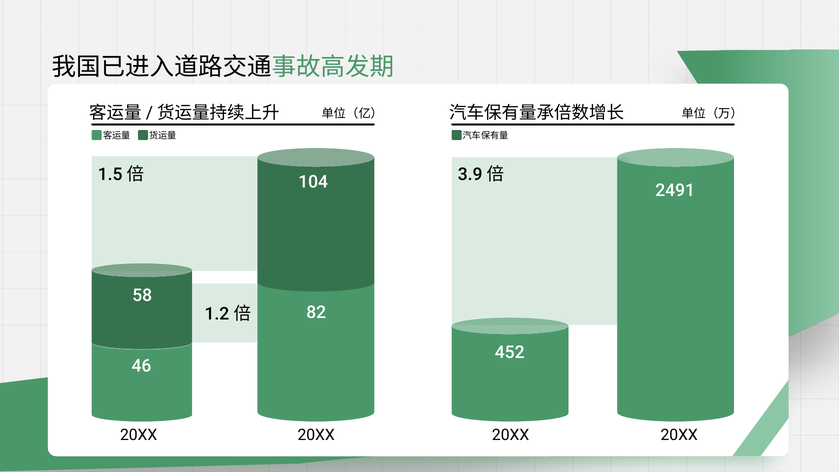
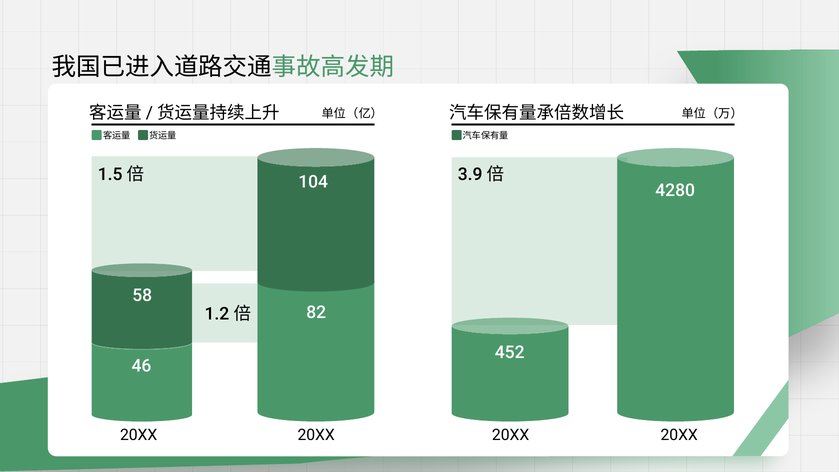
2491: 2491 -> 4280 (675, 190)
